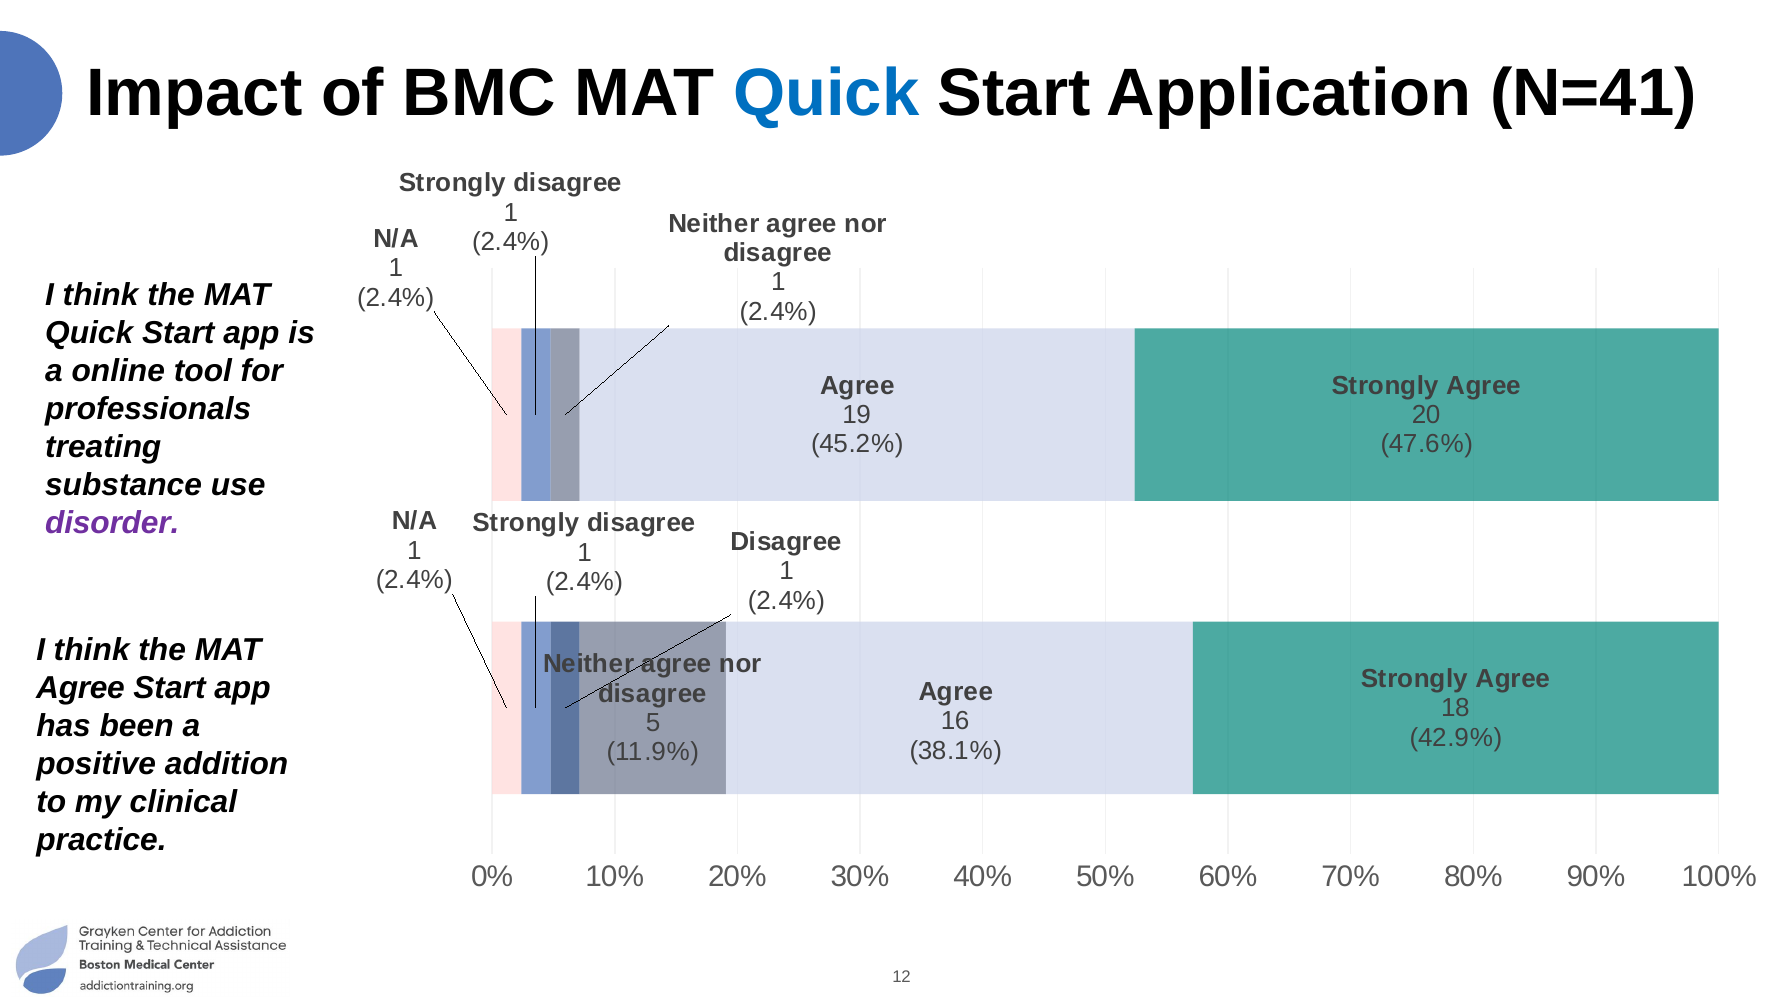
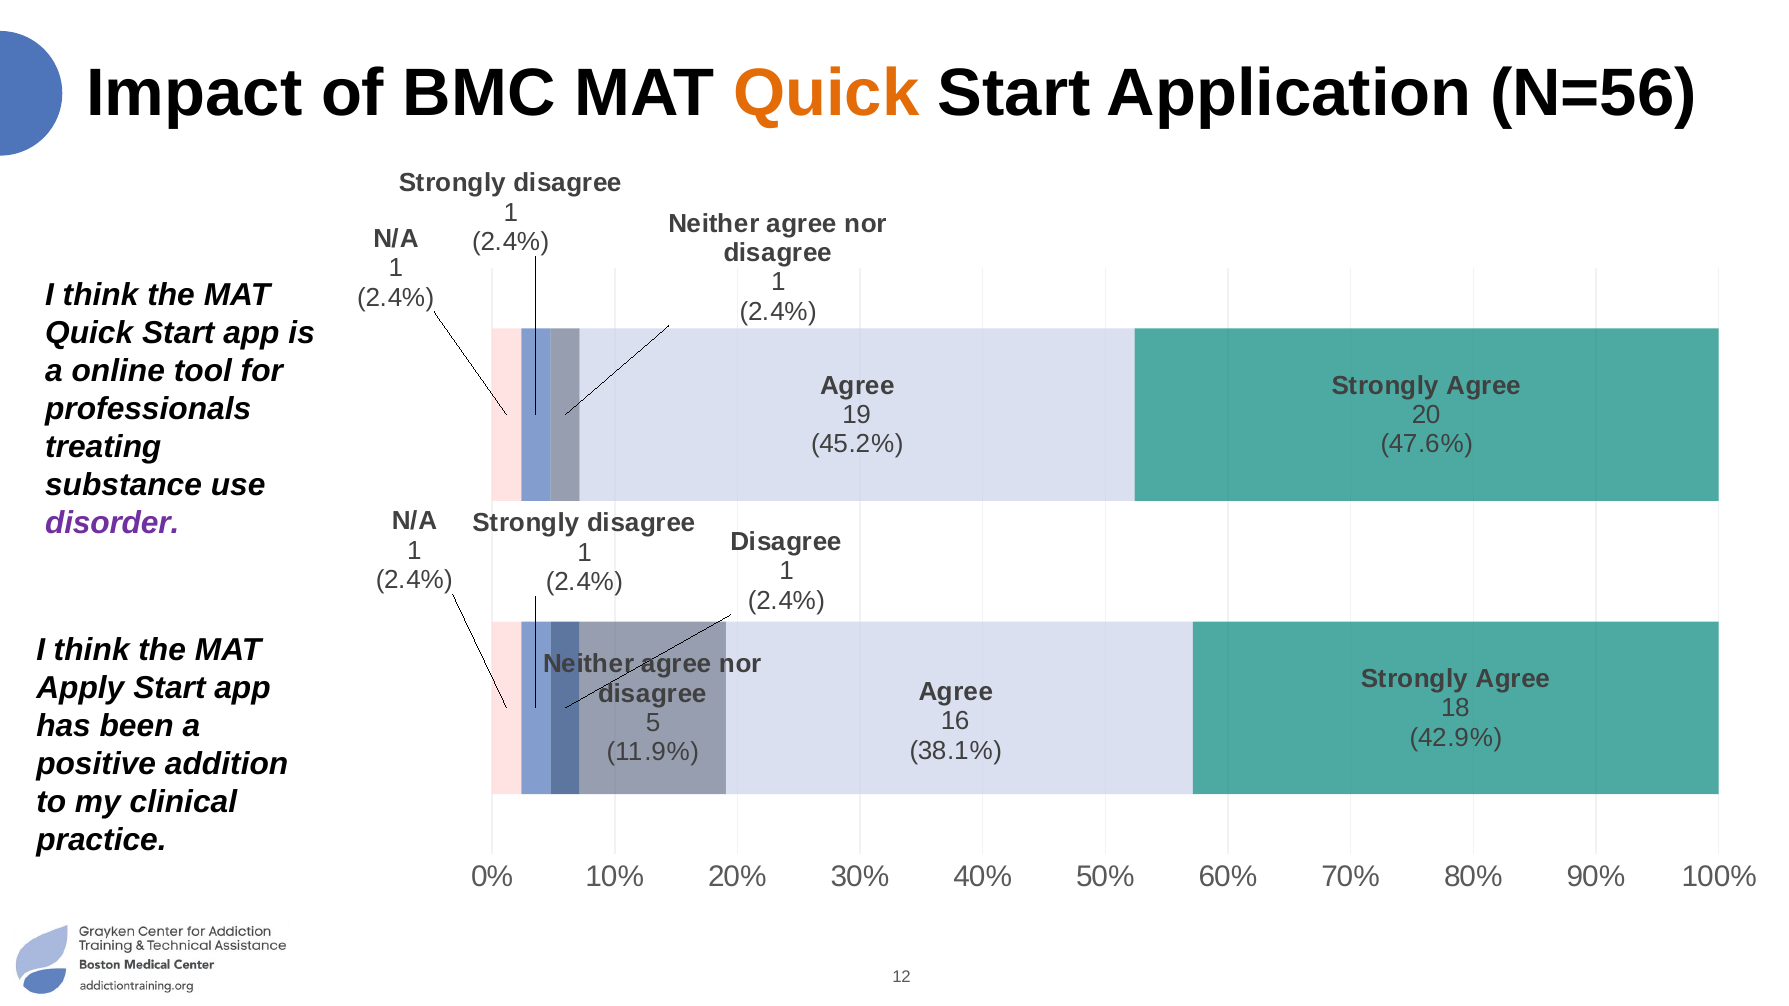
Quick colour: blue -> orange (826, 93)
N=41: N=41 -> N=56 (1594, 93)
Agree: Agree -> Apply (80, 688)
